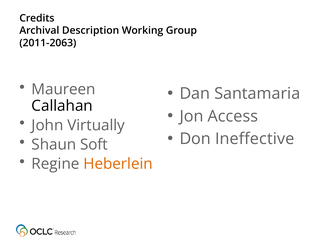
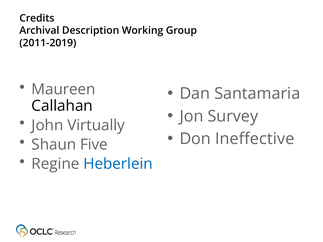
2011-2063: 2011-2063 -> 2011-2019 (48, 43)
Access: Access -> Survey (233, 116)
Soft: Soft -> Five (94, 145)
Heberlein colour: orange -> blue (118, 164)
